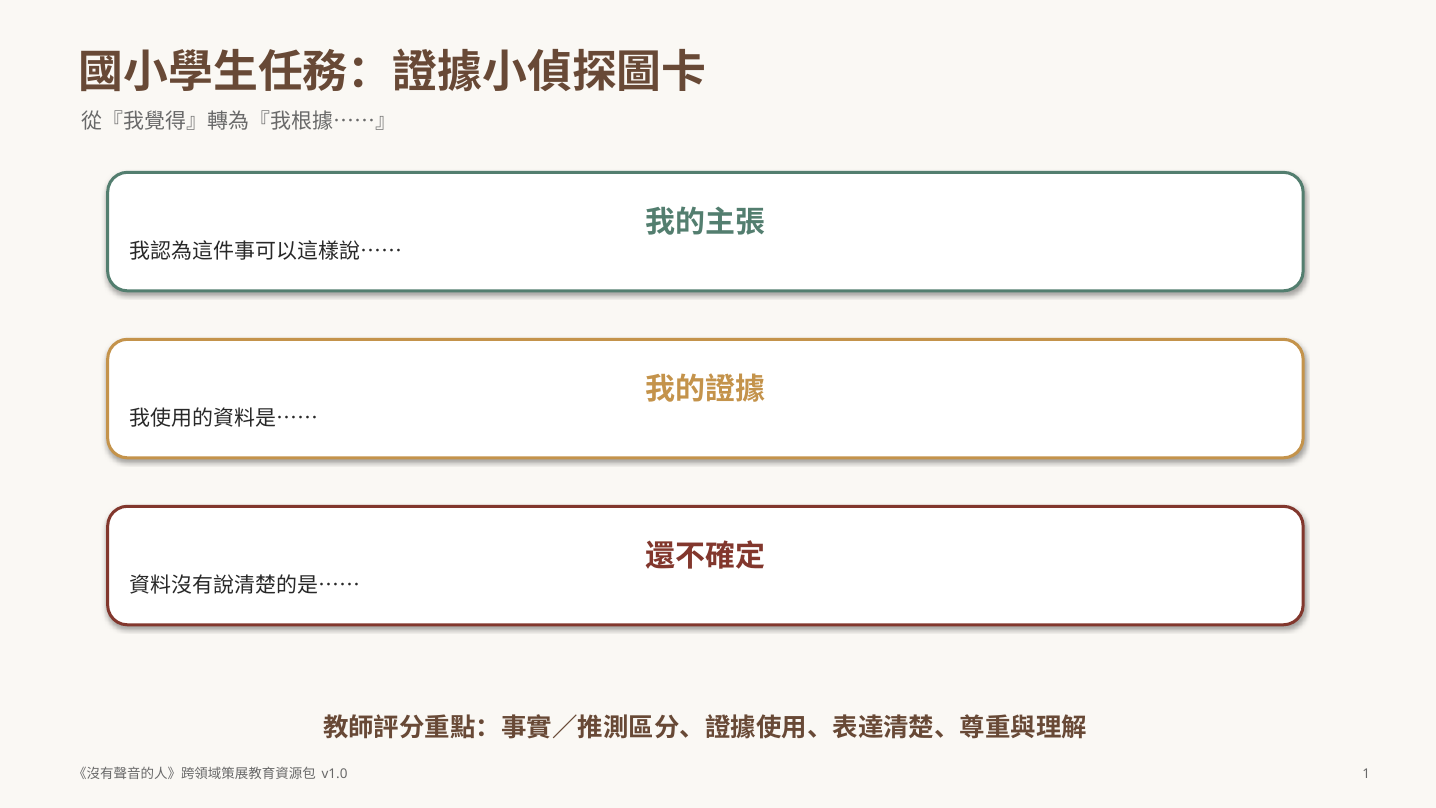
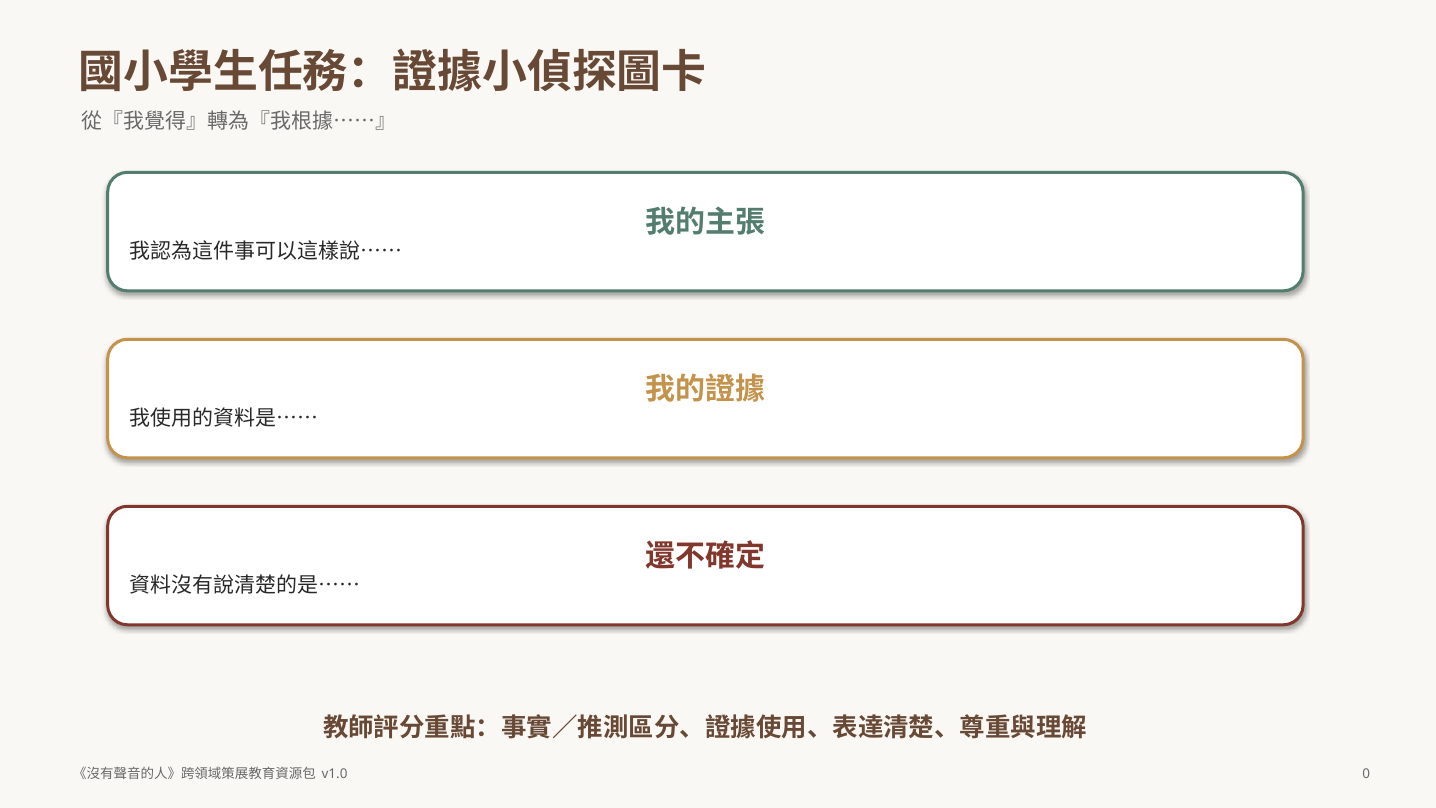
1: 1 -> 0 (1366, 774)
